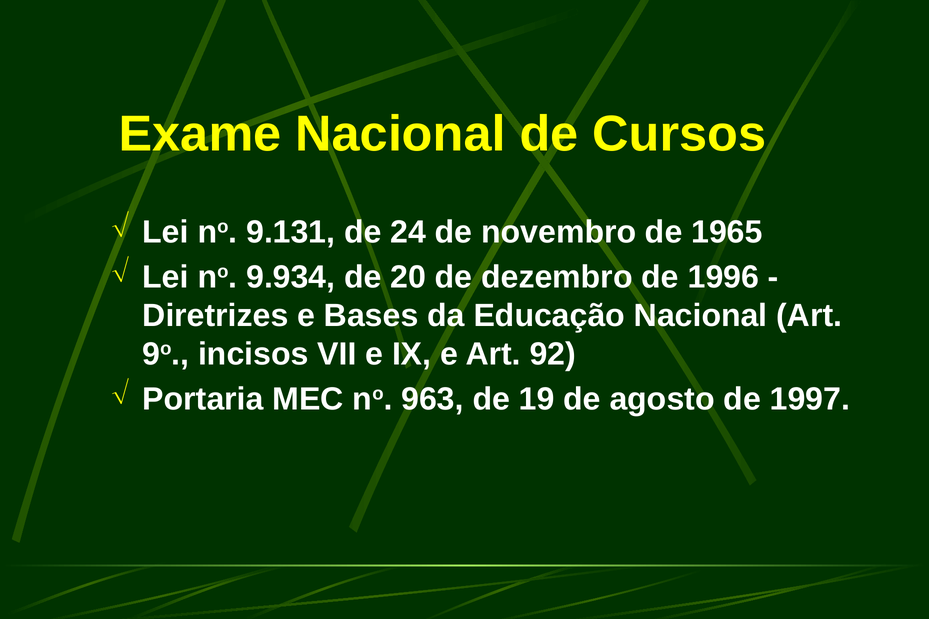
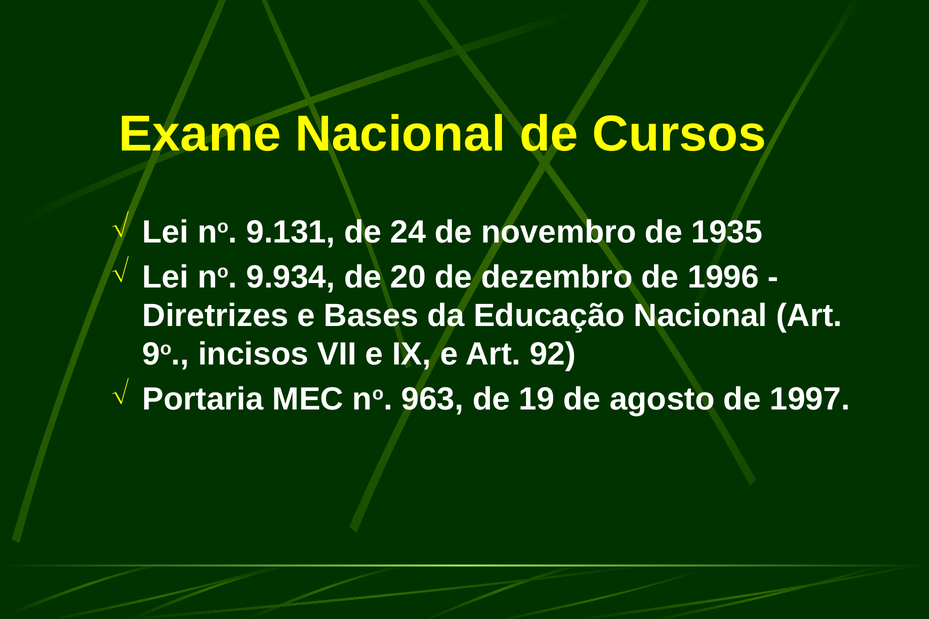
1965: 1965 -> 1935 (727, 232)
